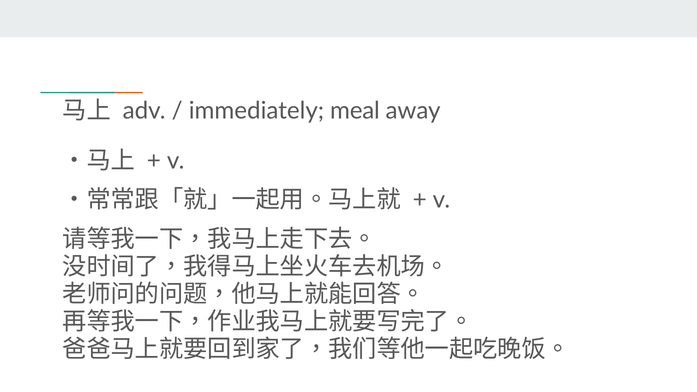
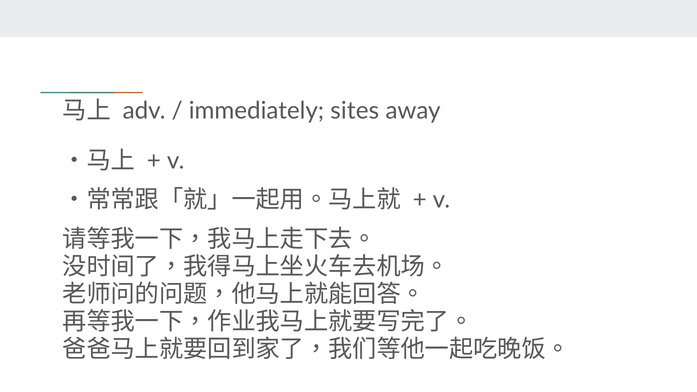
meal: meal -> sites (355, 111)
